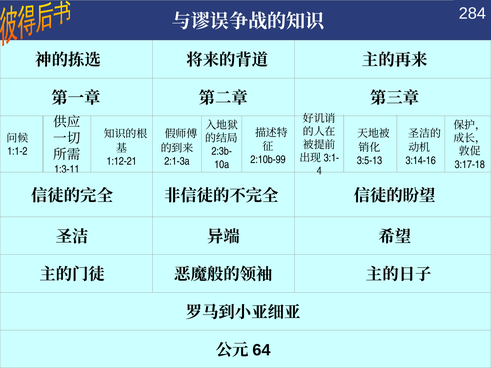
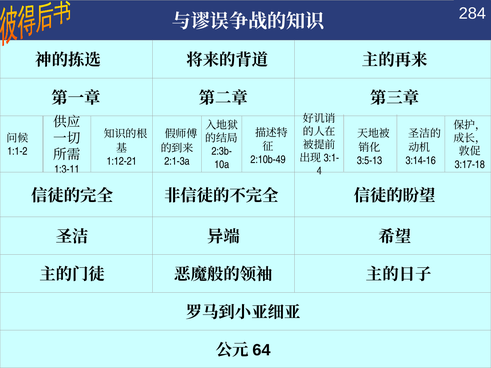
2:10b-99: 2:10b-99 -> 2:10b-49 (268, 160)
